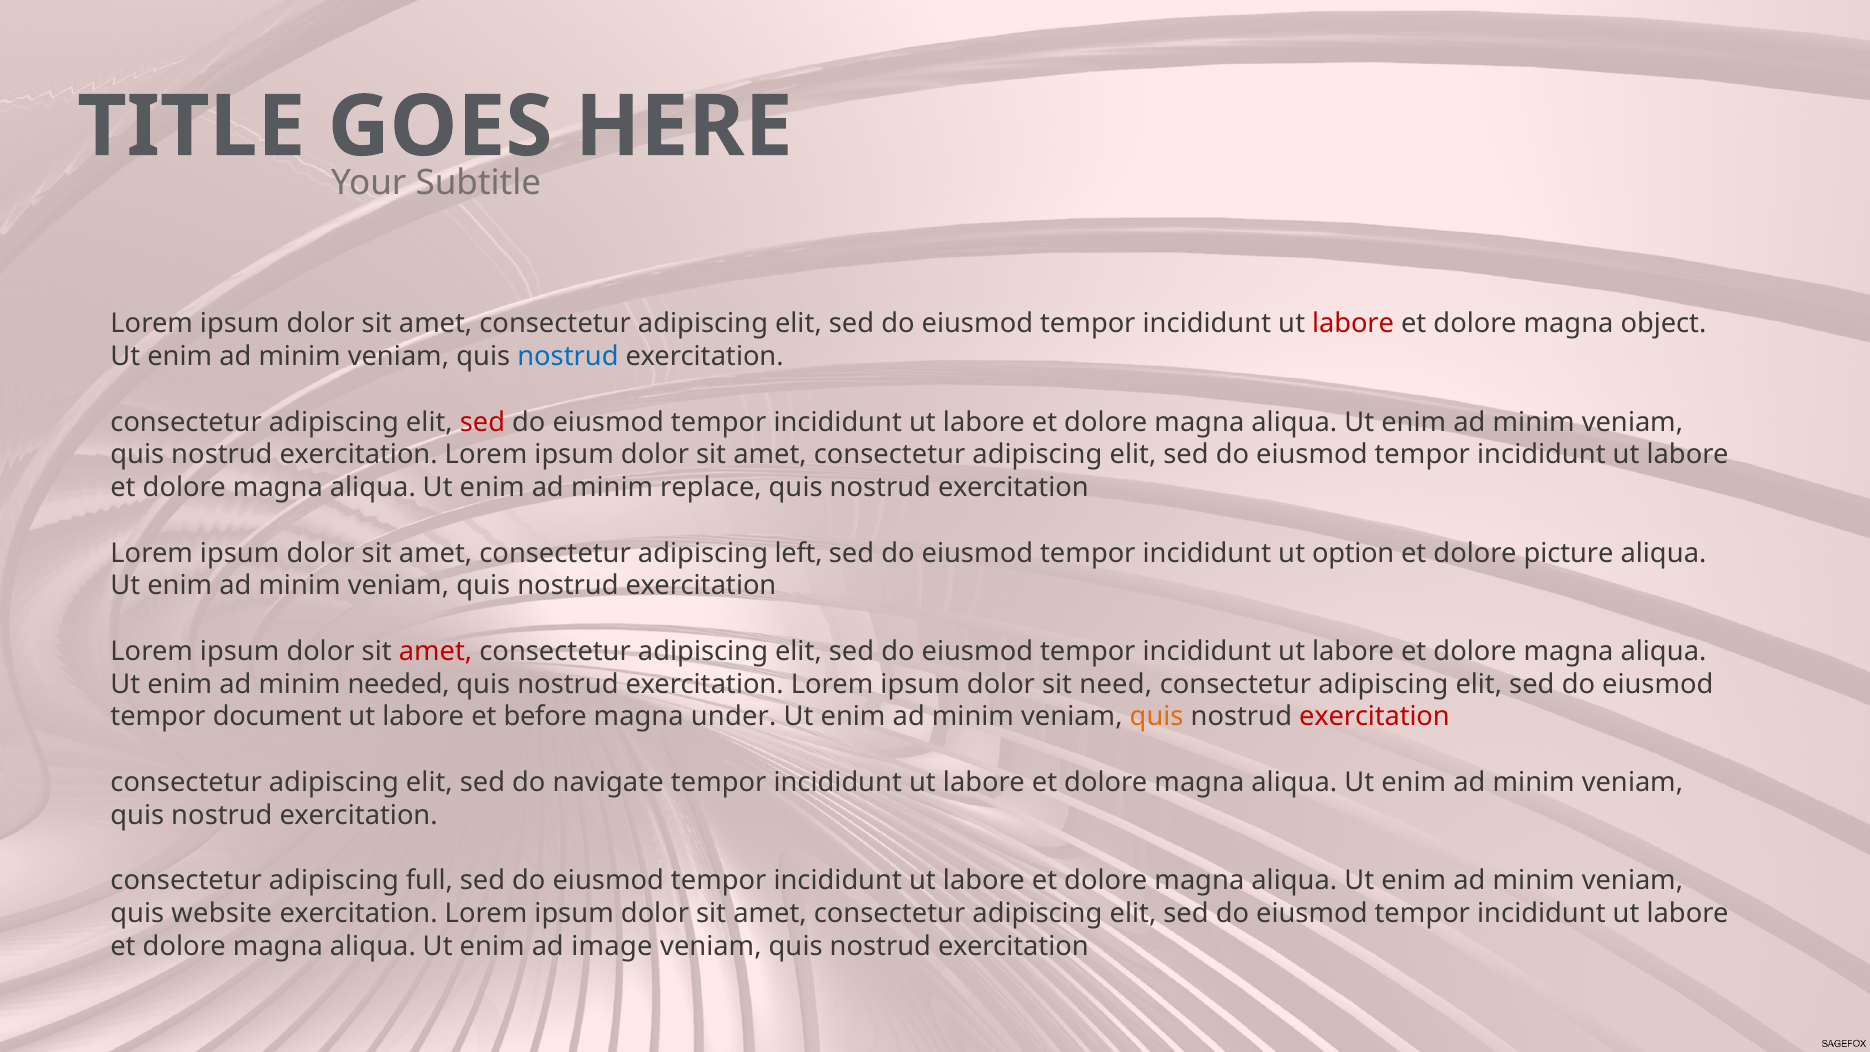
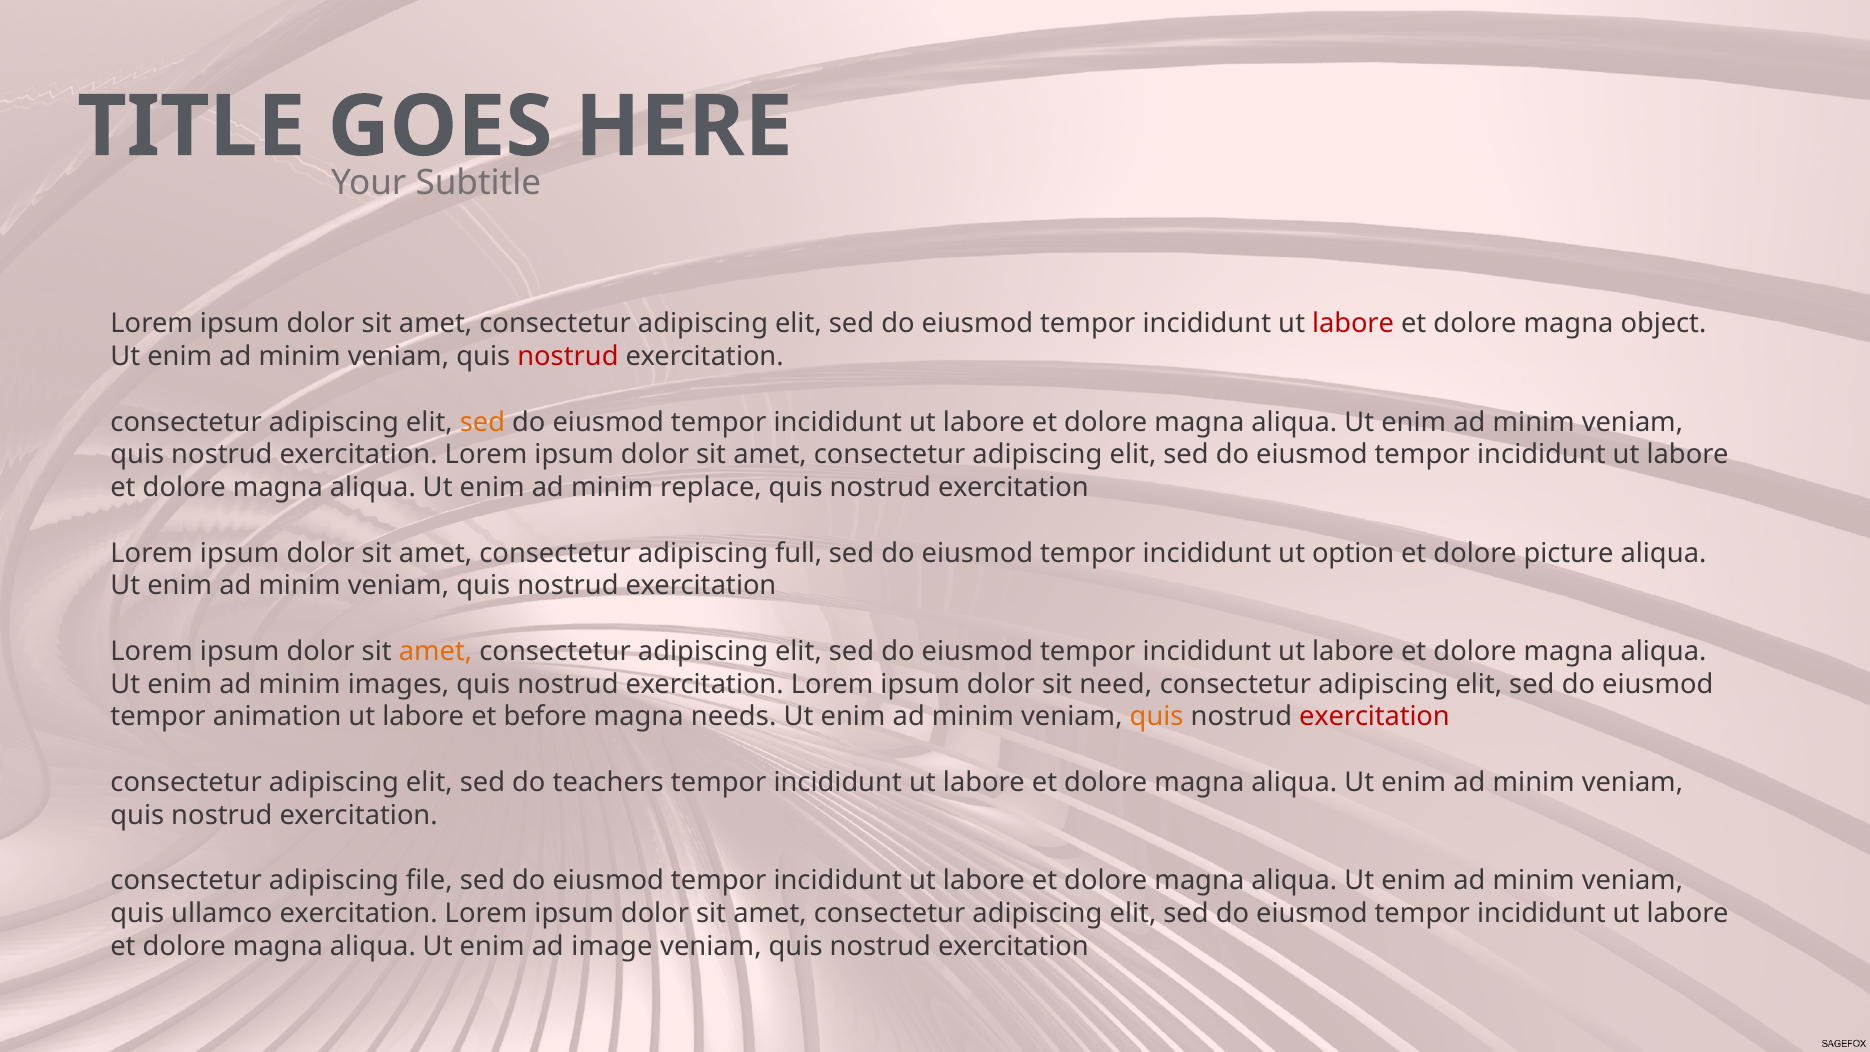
nostrud colour: blue -> red (568, 357)
sed colour: red -> orange (482, 422)
left: left -> full (799, 553)
amet colour: red -> orange (436, 651)
needed: needed -> images (398, 684)
document: document -> animation (277, 717)
under: under -> needs (734, 717)
navigate: navigate -> teachers (608, 782)
full: full -> file (429, 880)
website: website -> ullamco (222, 913)
